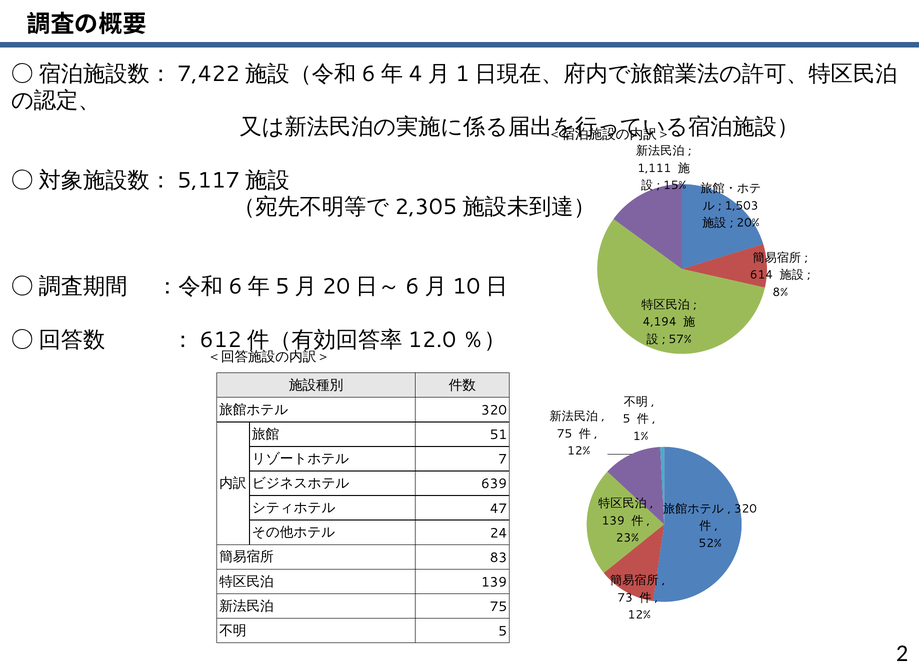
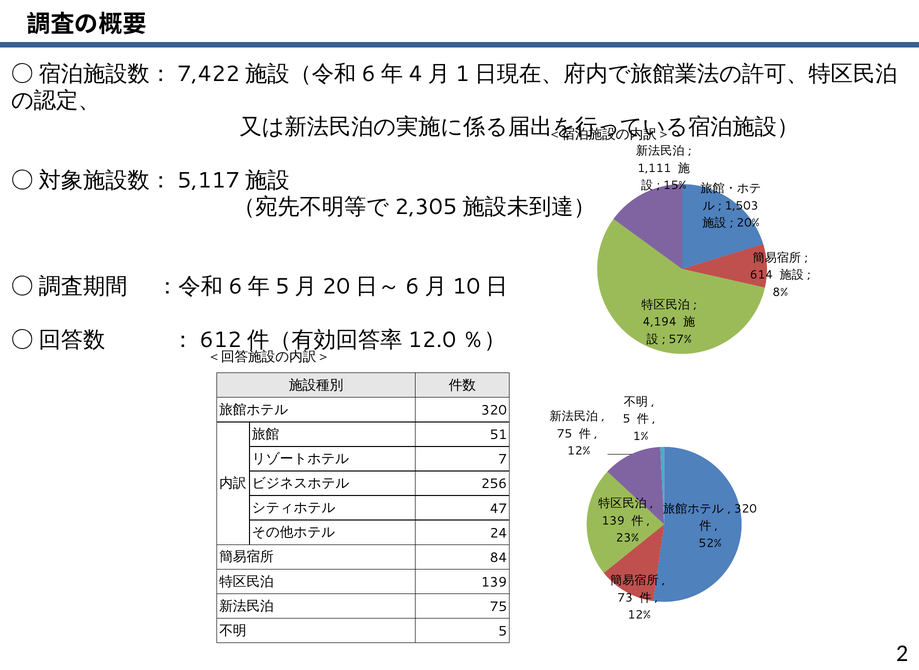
639: 639 -> 256 (494, 484)
83: 83 -> 84 (498, 558)
